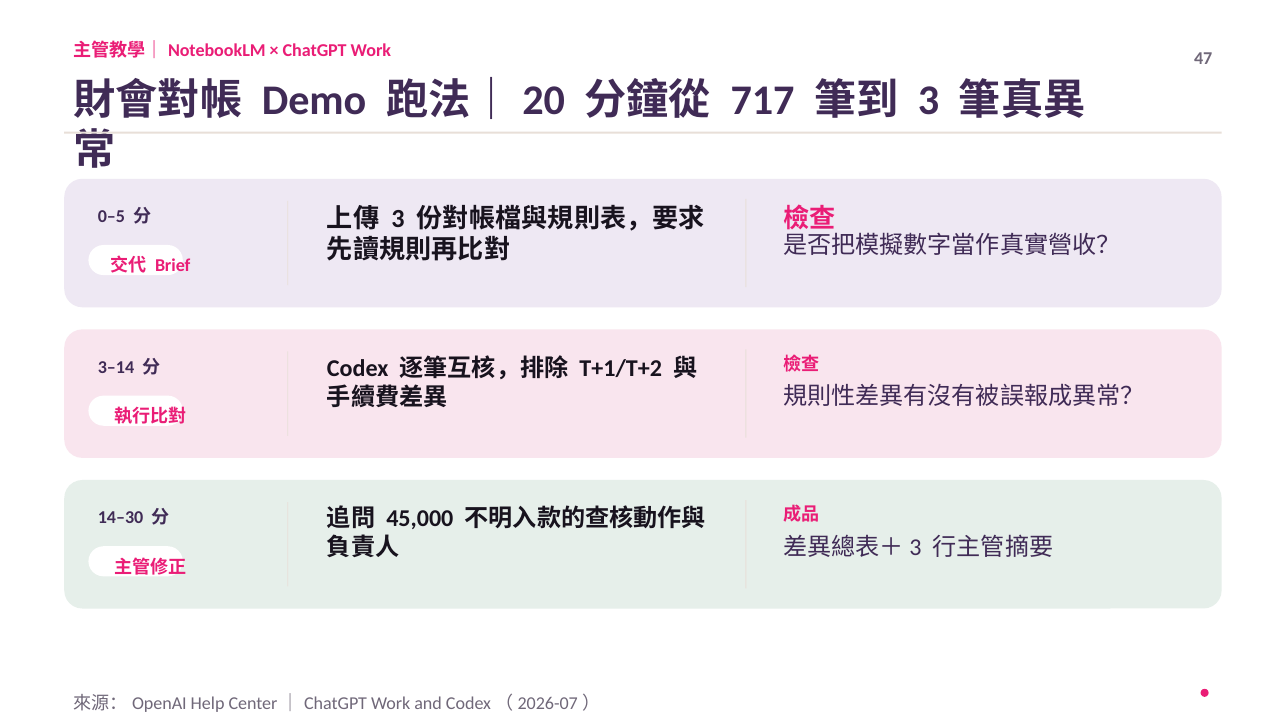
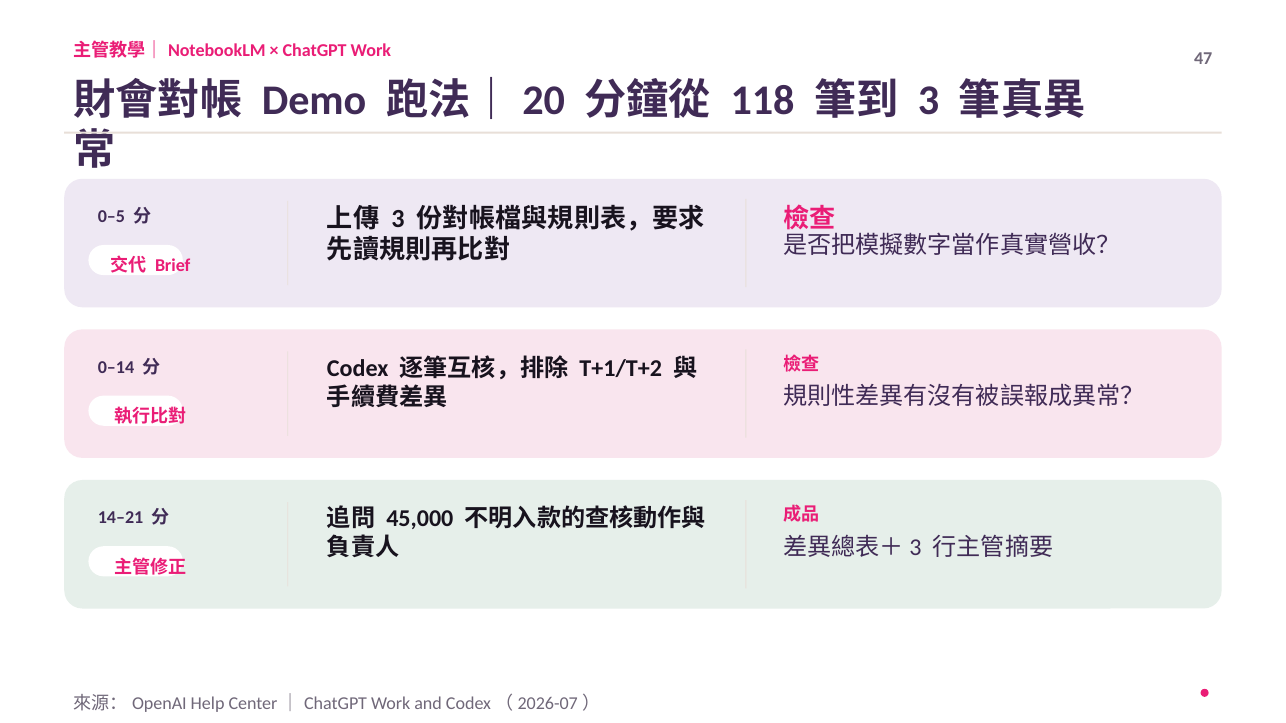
717: 717 -> 118 (763, 100)
3–14: 3–14 -> 0–14 (116, 367)
14–30: 14–30 -> 14–21 (121, 518)
